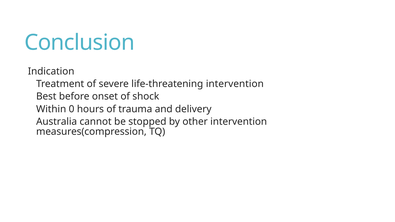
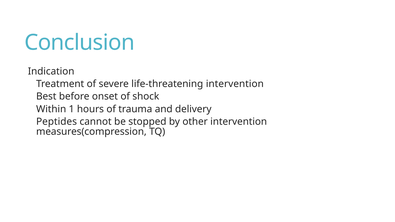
0: 0 -> 1 (72, 109)
Australia: Australia -> Peptides (57, 122)
